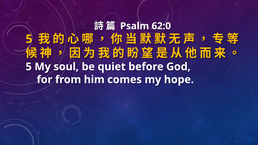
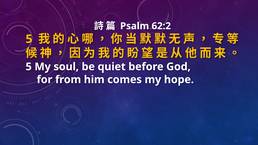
62:0: 62:0 -> 62:2 (161, 26)
